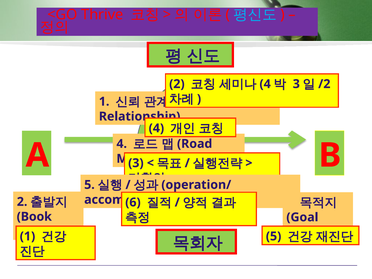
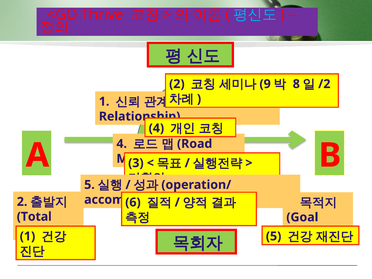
4: 4 -> 9 (265, 84)
3: 3 -> 8 (296, 84)
Book: Book -> Total (34, 217)
